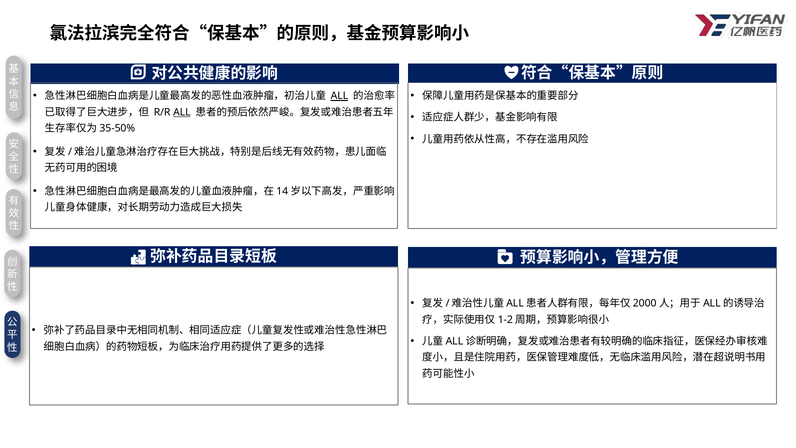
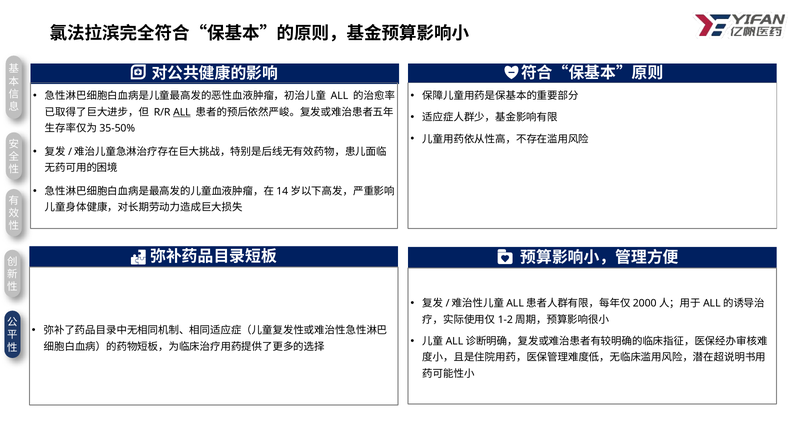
ALL underline: present -> none (339, 96)
